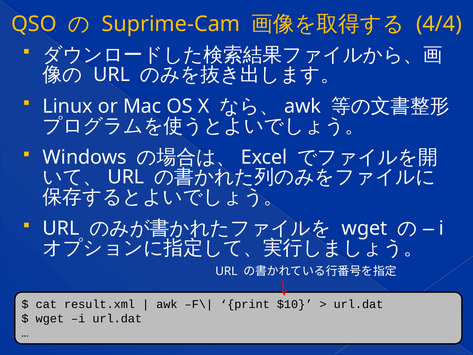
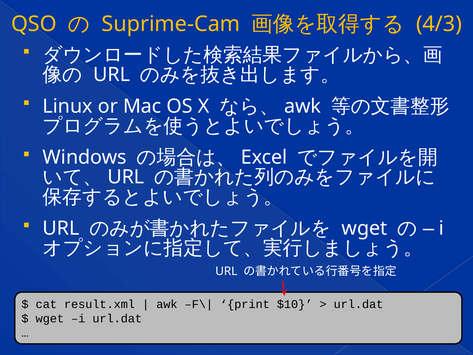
4/4: 4/4 -> 4/3 (439, 24)
